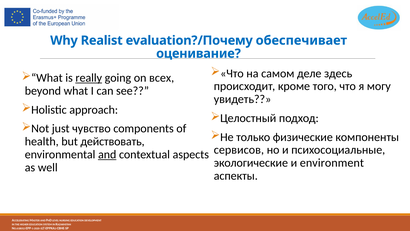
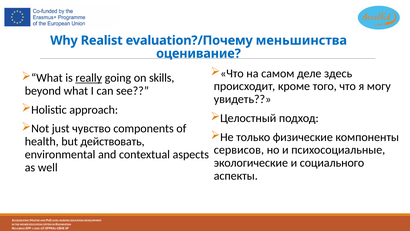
обеспечивает: обеспечивает -> меньшинства (301, 40)
всех: всех -> skills (162, 78)
and underline: present -> none (107, 154)
environment: environment -> социального (332, 163)
